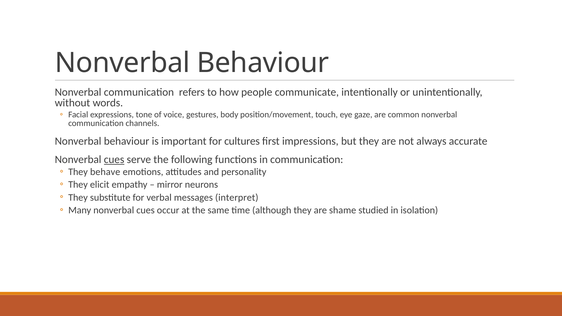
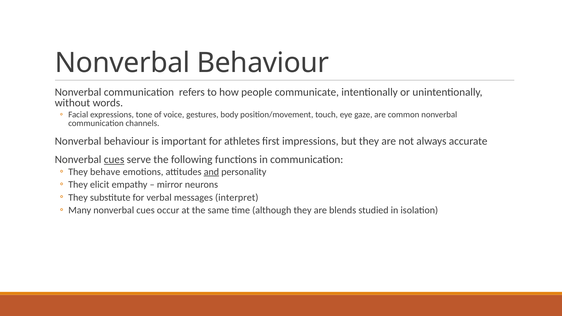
cultures: cultures -> athletes (242, 141)
and underline: none -> present (211, 172)
shame: shame -> blends (343, 210)
